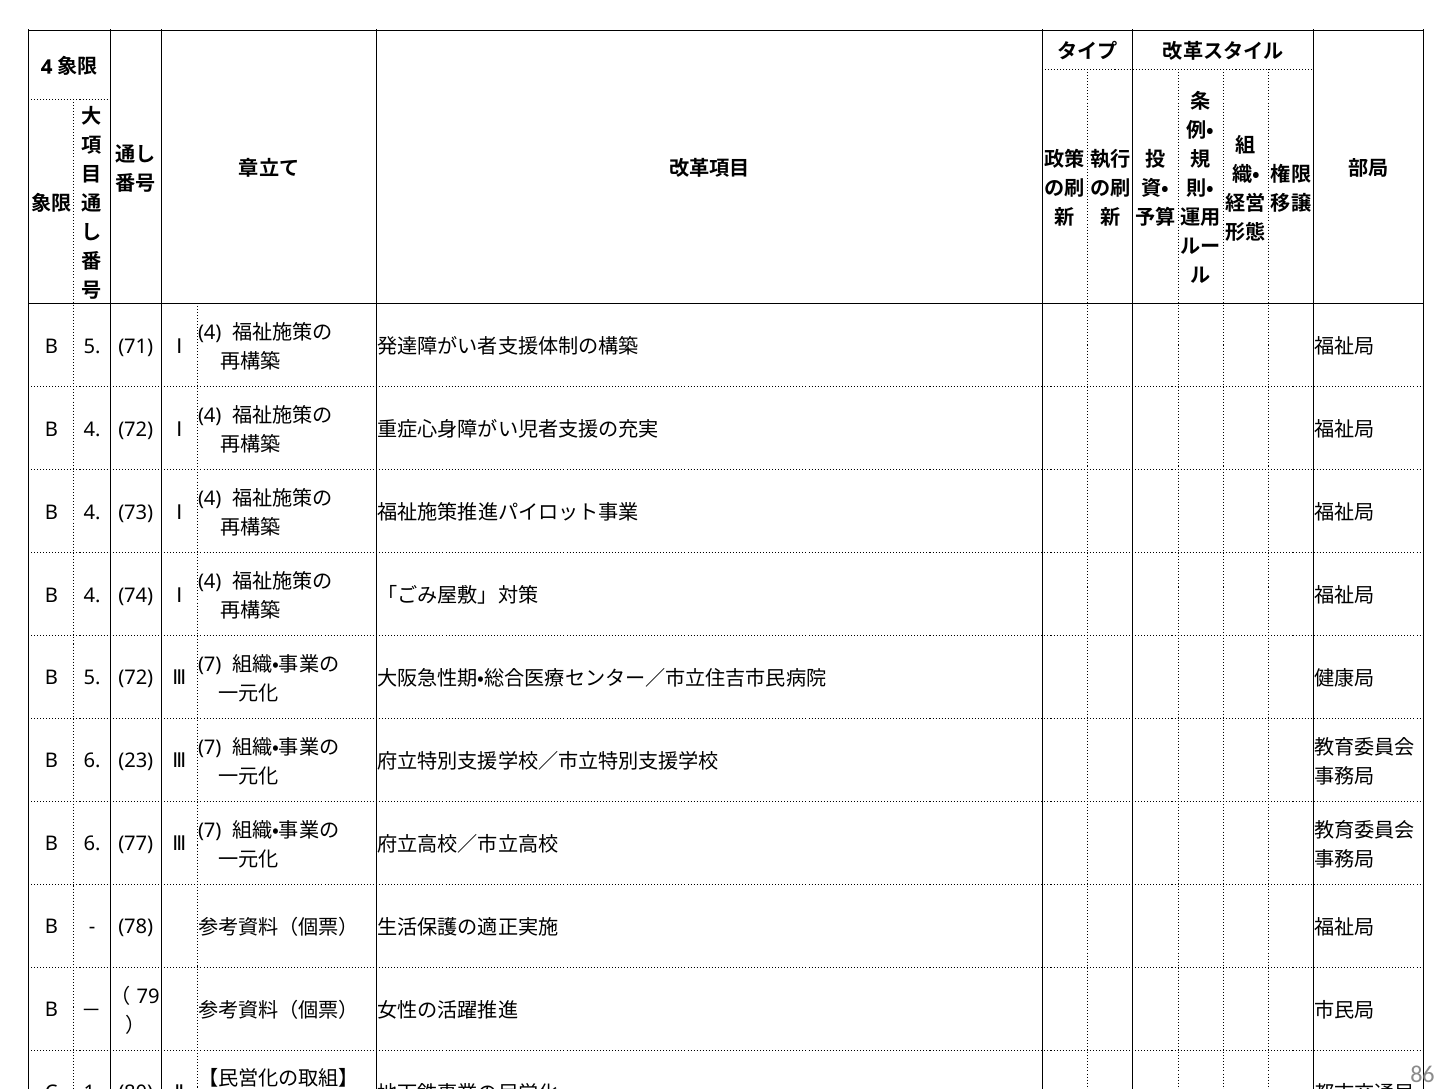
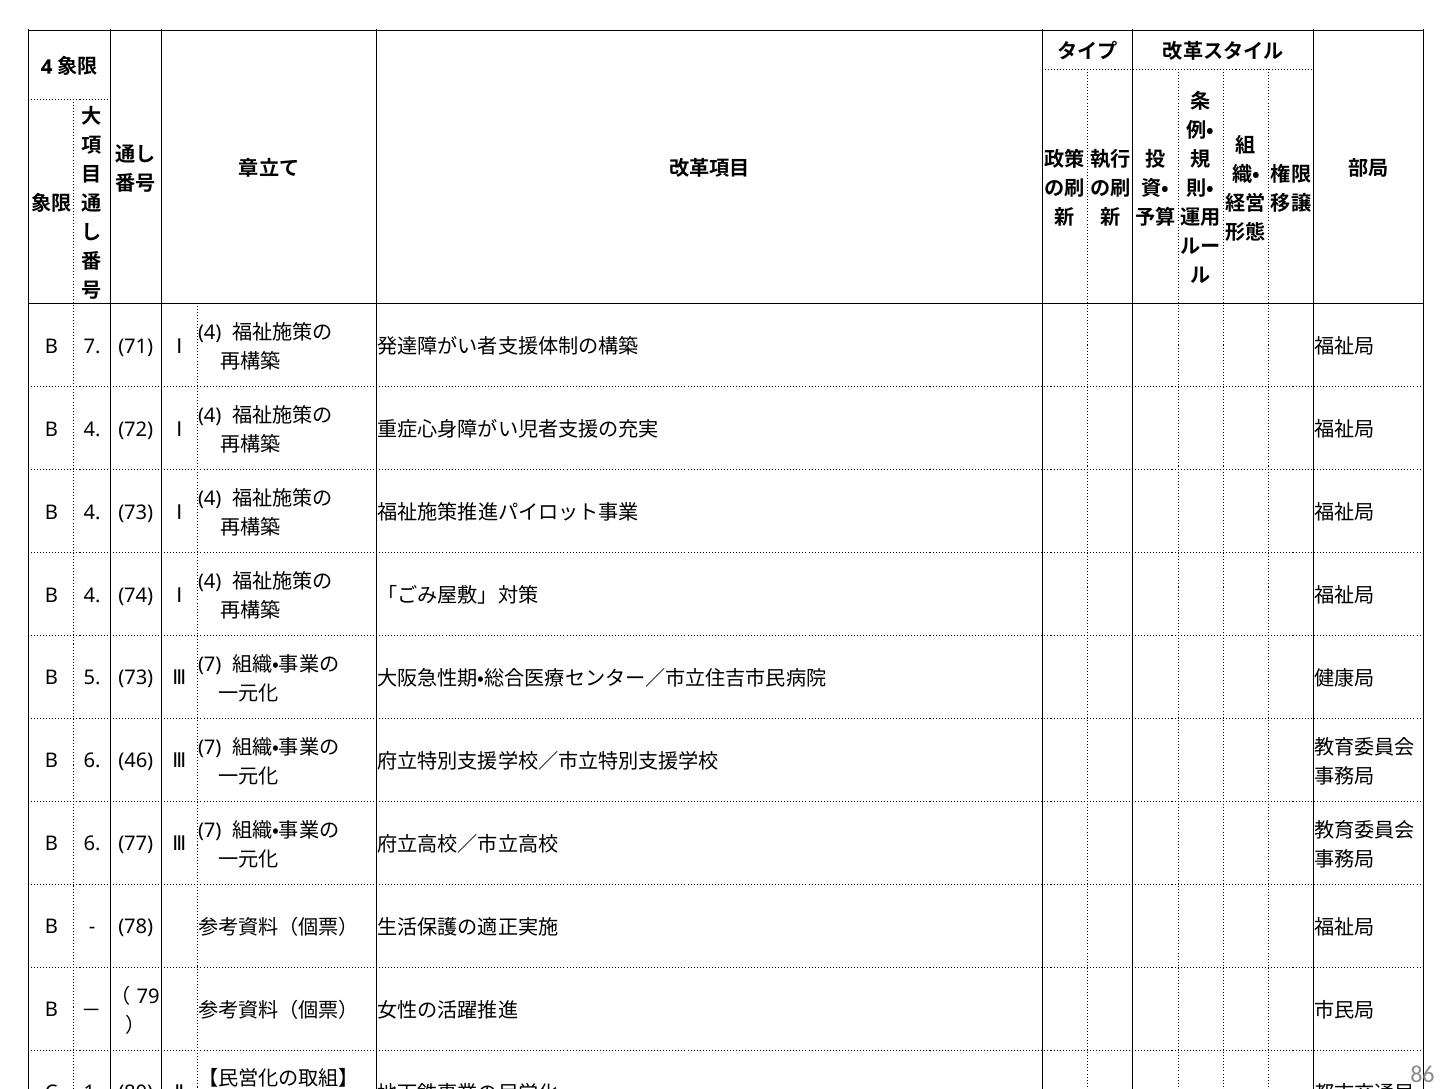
5: 5 -> 7 (92, 347)
5 72: 72 -> 73 (136, 678)
23: 23 -> 46 (136, 761)
